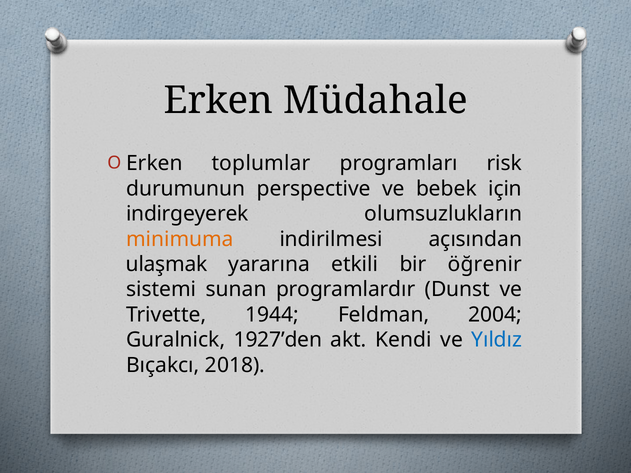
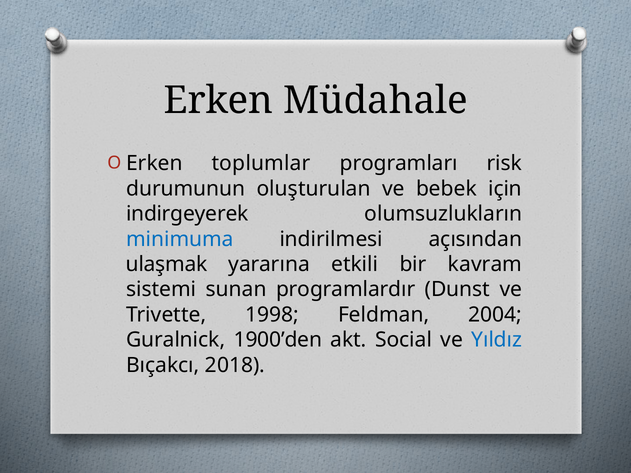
perspective: perspective -> oluşturulan (314, 189)
minimuma colour: orange -> blue (180, 239)
öğrenir: öğrenir -> kavram (485, 264)
1944: 1944 -> 1998 (272, 315)
1927’den: 1927’den -> 1900’den (278, 340)
Kendi: Kendi -> Social (404, 340)
